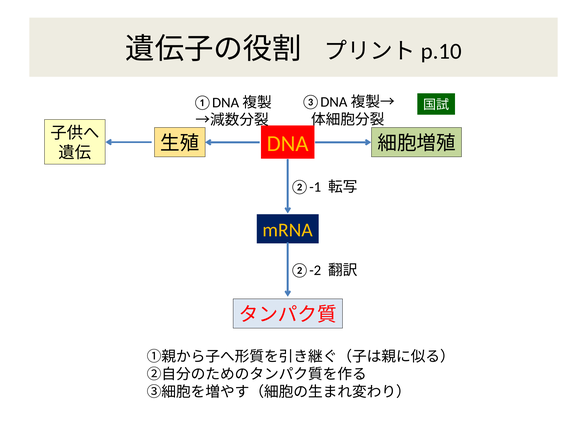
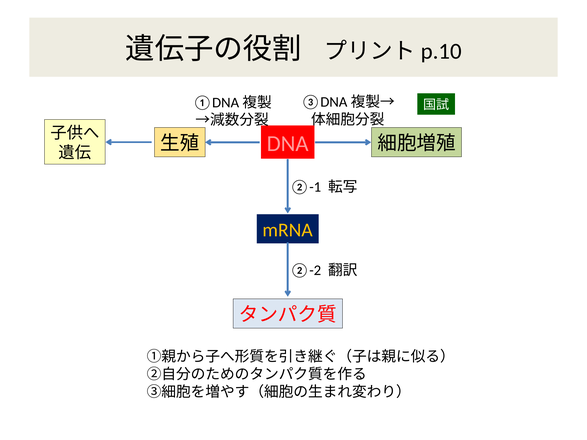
DNA colour: yellow -> pink (288, 144)
